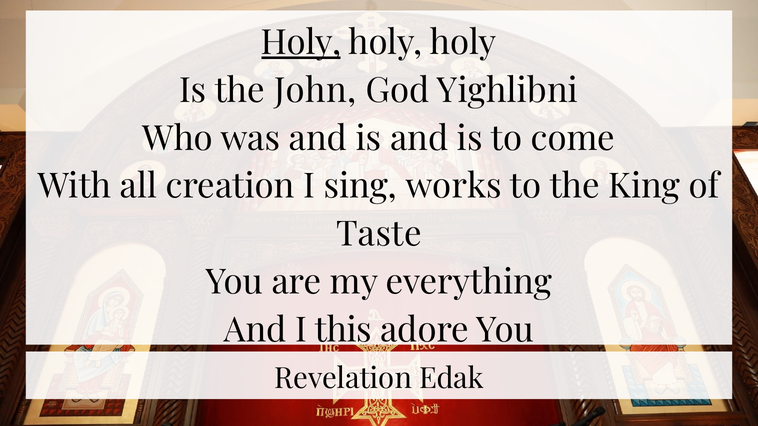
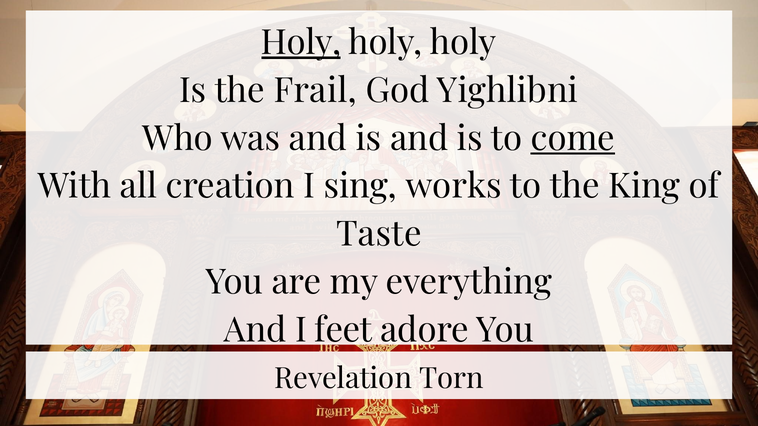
John: John -> Frail (315, 91)
come underline: none -> present (573, 139)
this: this -> feet (343, 330)
Edak: Edak -> Torn (451, 379)
